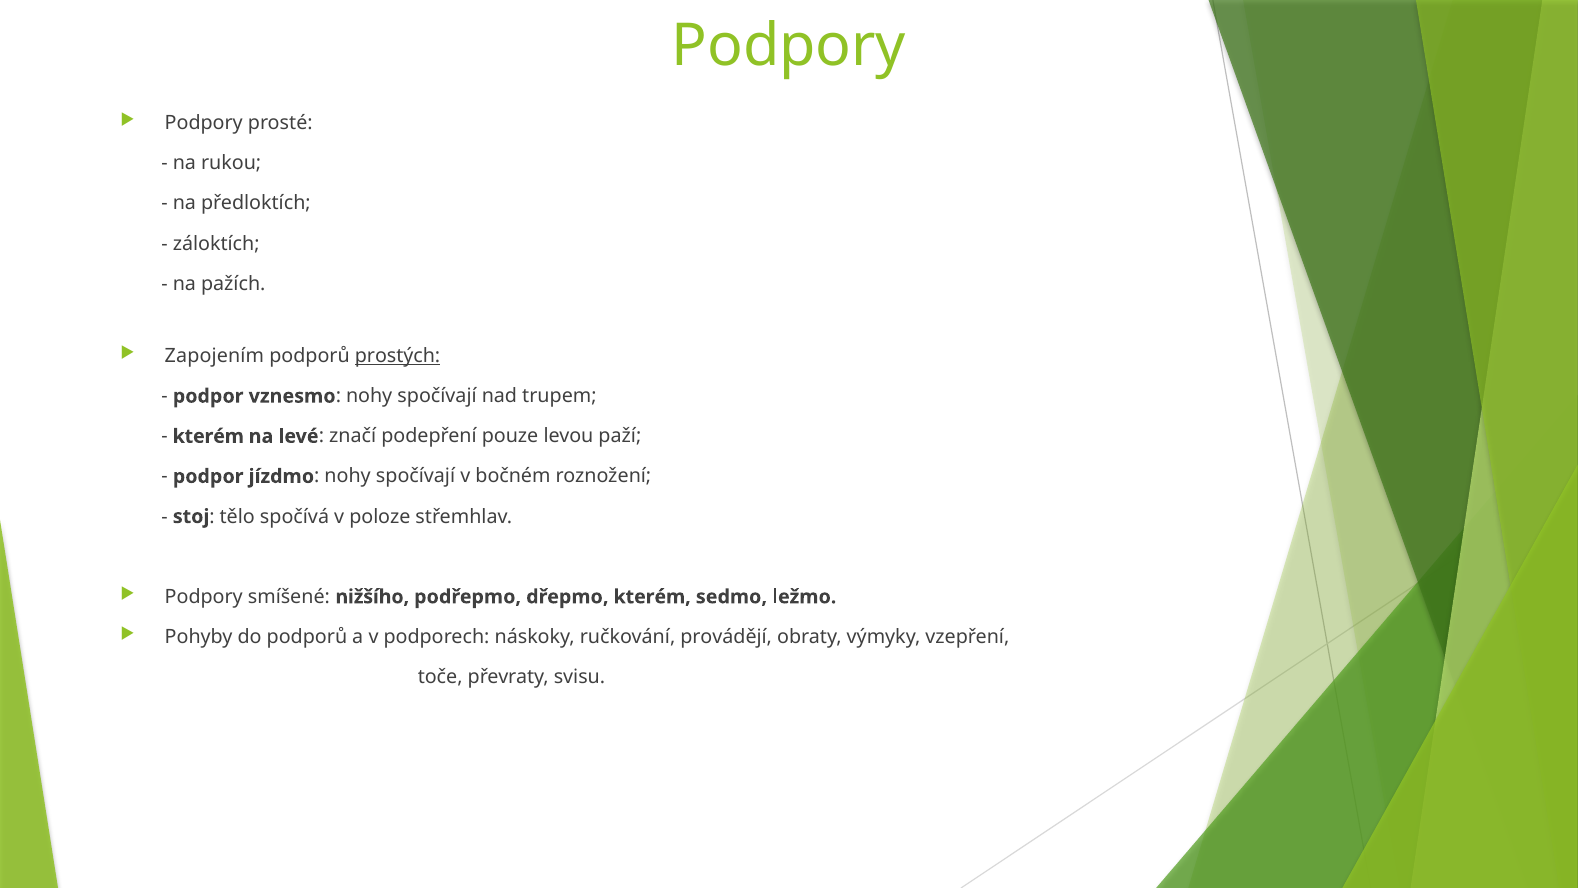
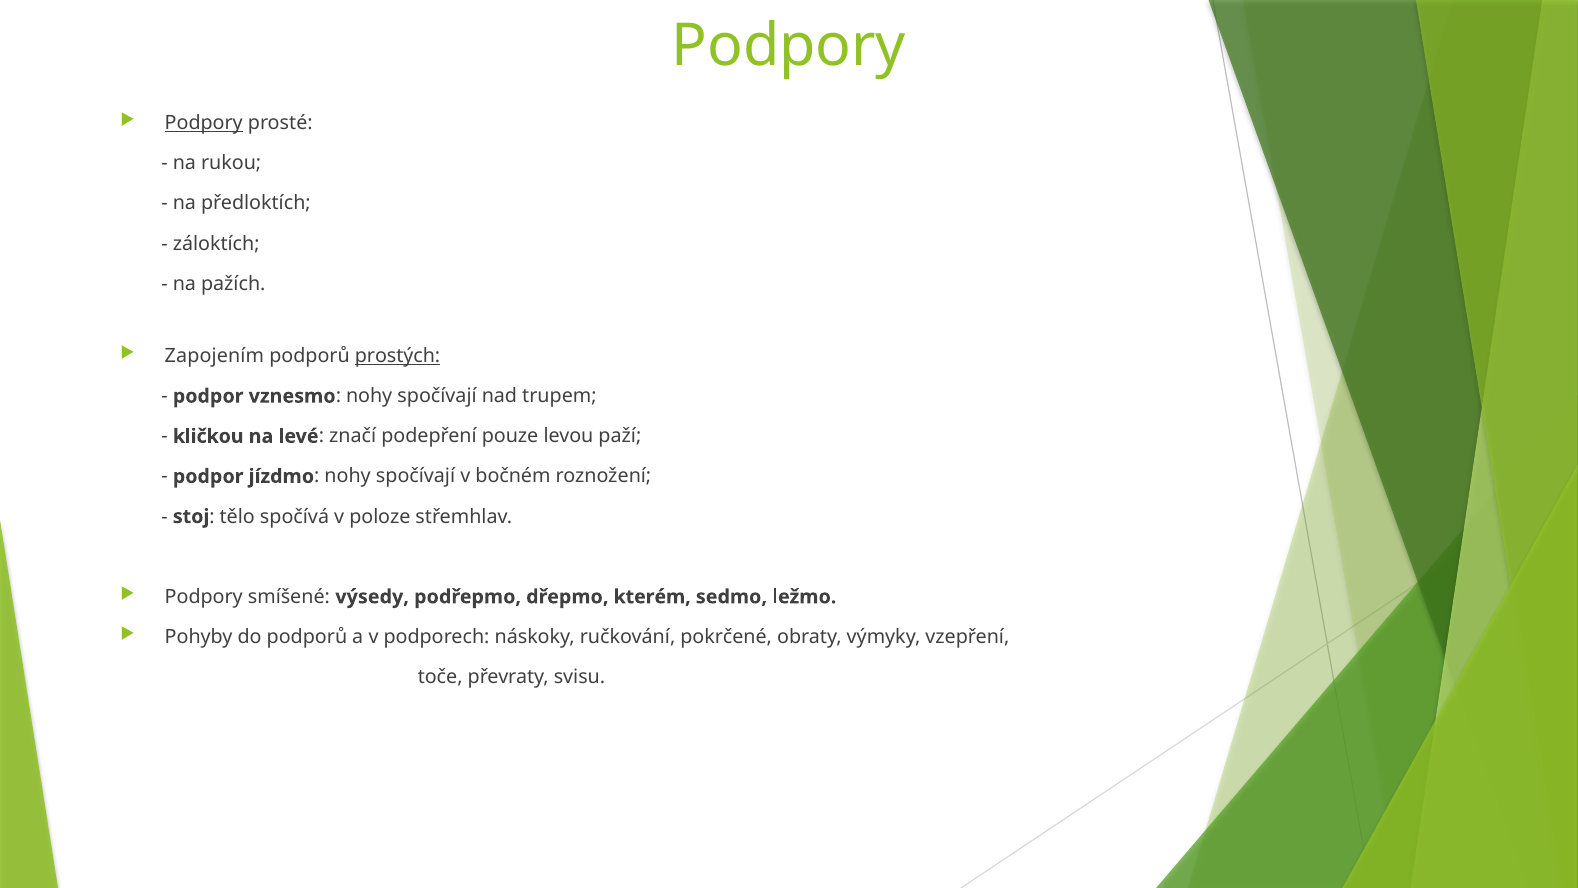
Podpory underline: none -> present (204, 123)
kterém: kterém -> kličkou (208, 436)
nižšího: nižšího -> výsedy (372, 597)
provádějí: provádějí -> pokrčené (726, 637)
